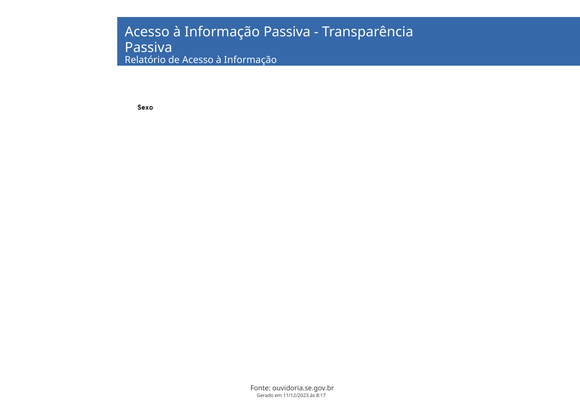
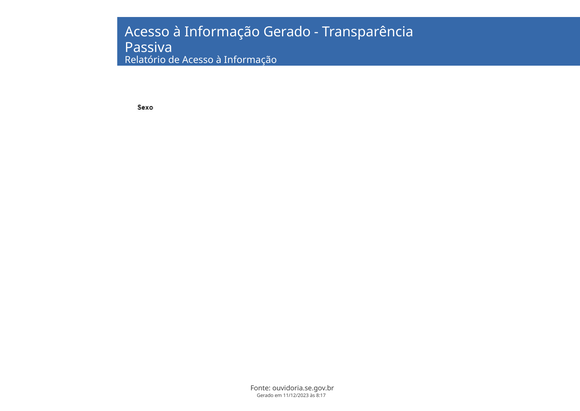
Informação Passiva: Passiva -> Gerado (287, 32)
